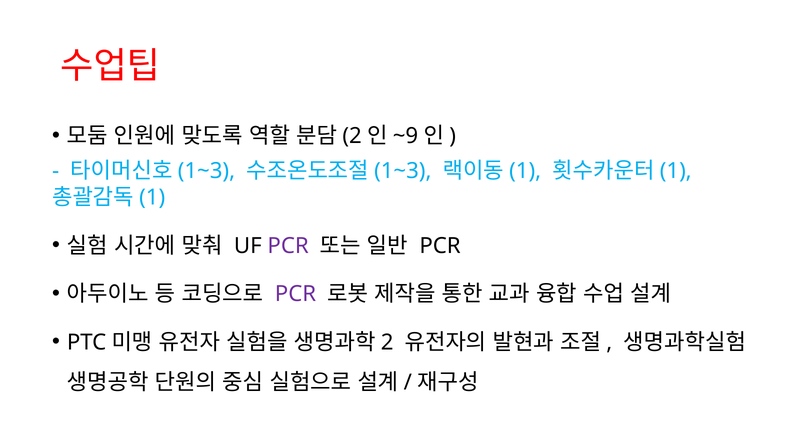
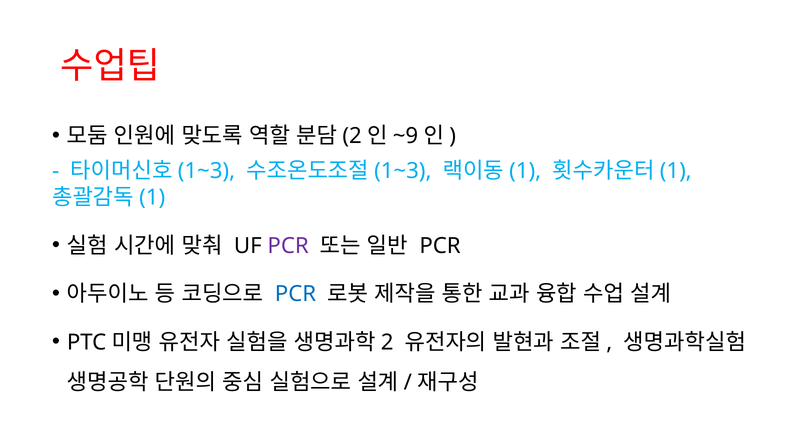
PCR colour: purple -> blue (296, 294)
